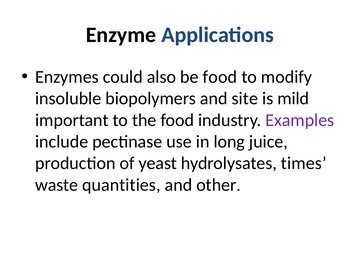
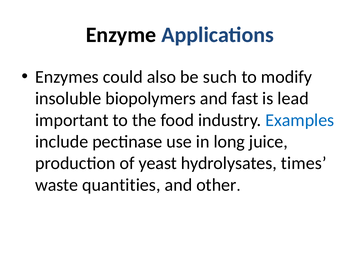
be food: food -> such (220, 77)
site: site -> fast (245, 98)
mild: mild -> lead (293, 98)
Examples colour: purple -> blue (300, 120)
